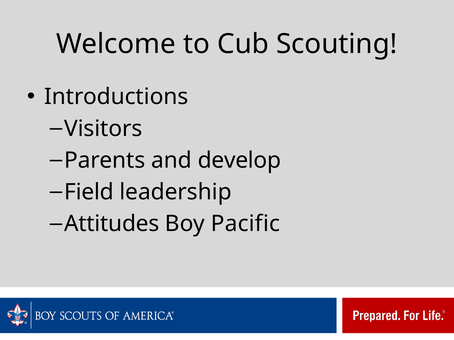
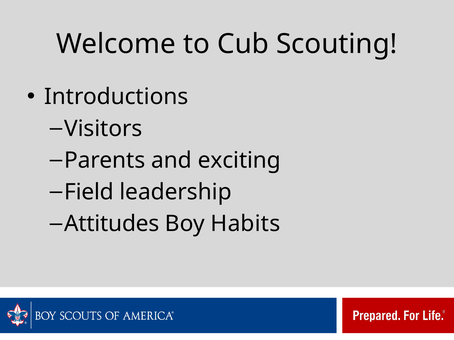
develop: develop -> exciting (239, 160)
Pacific: Pacific -> Habits (245, 224)
